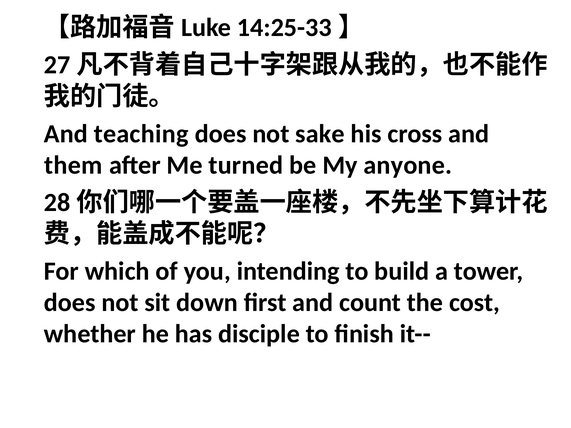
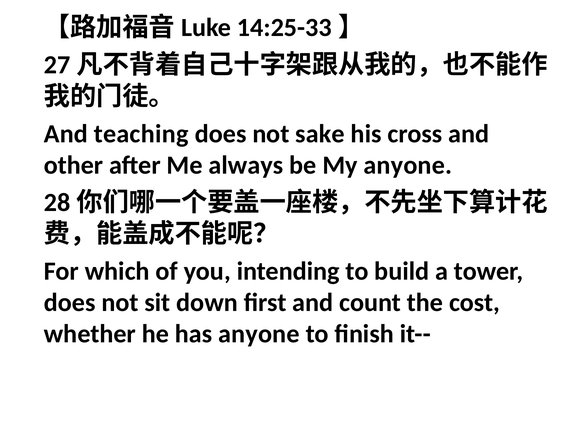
them: them -> other (74, 165)
turned: turned -> always (246, 165)
has disciple: disciple -> anyone (259, 334)
